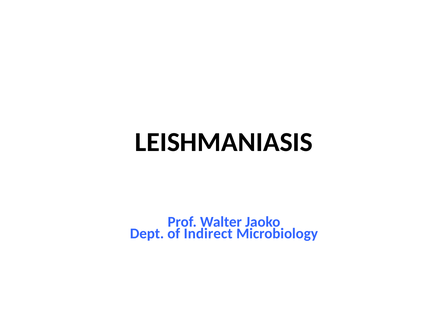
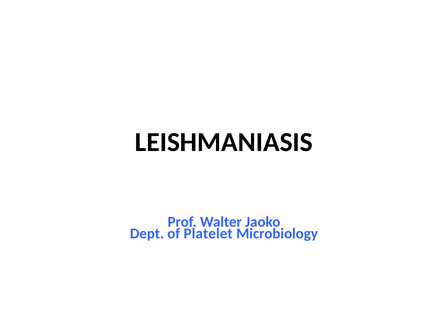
Indirect: Indirect -> Platelet (208, 234)
